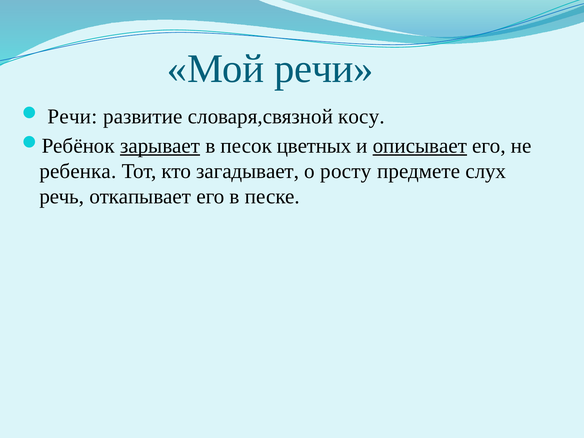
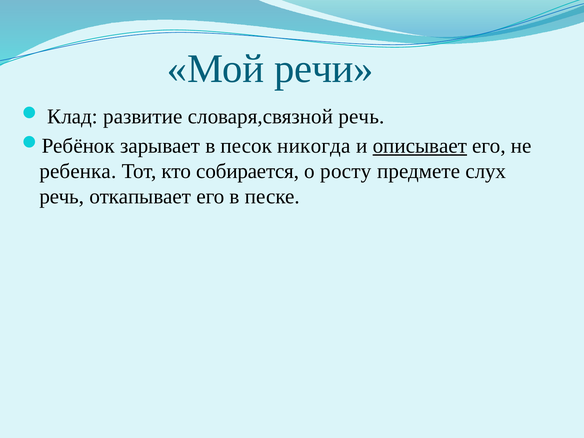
Речи: Речи -> Клад (73, 116)
словаря,связной косу: косу -> речь (361, 116)
зарывает underline: present -> none (160, 146)
цветных: цветных -> никогда (314, 146)
загадывает: загадывает -> собирается (248, 171)
